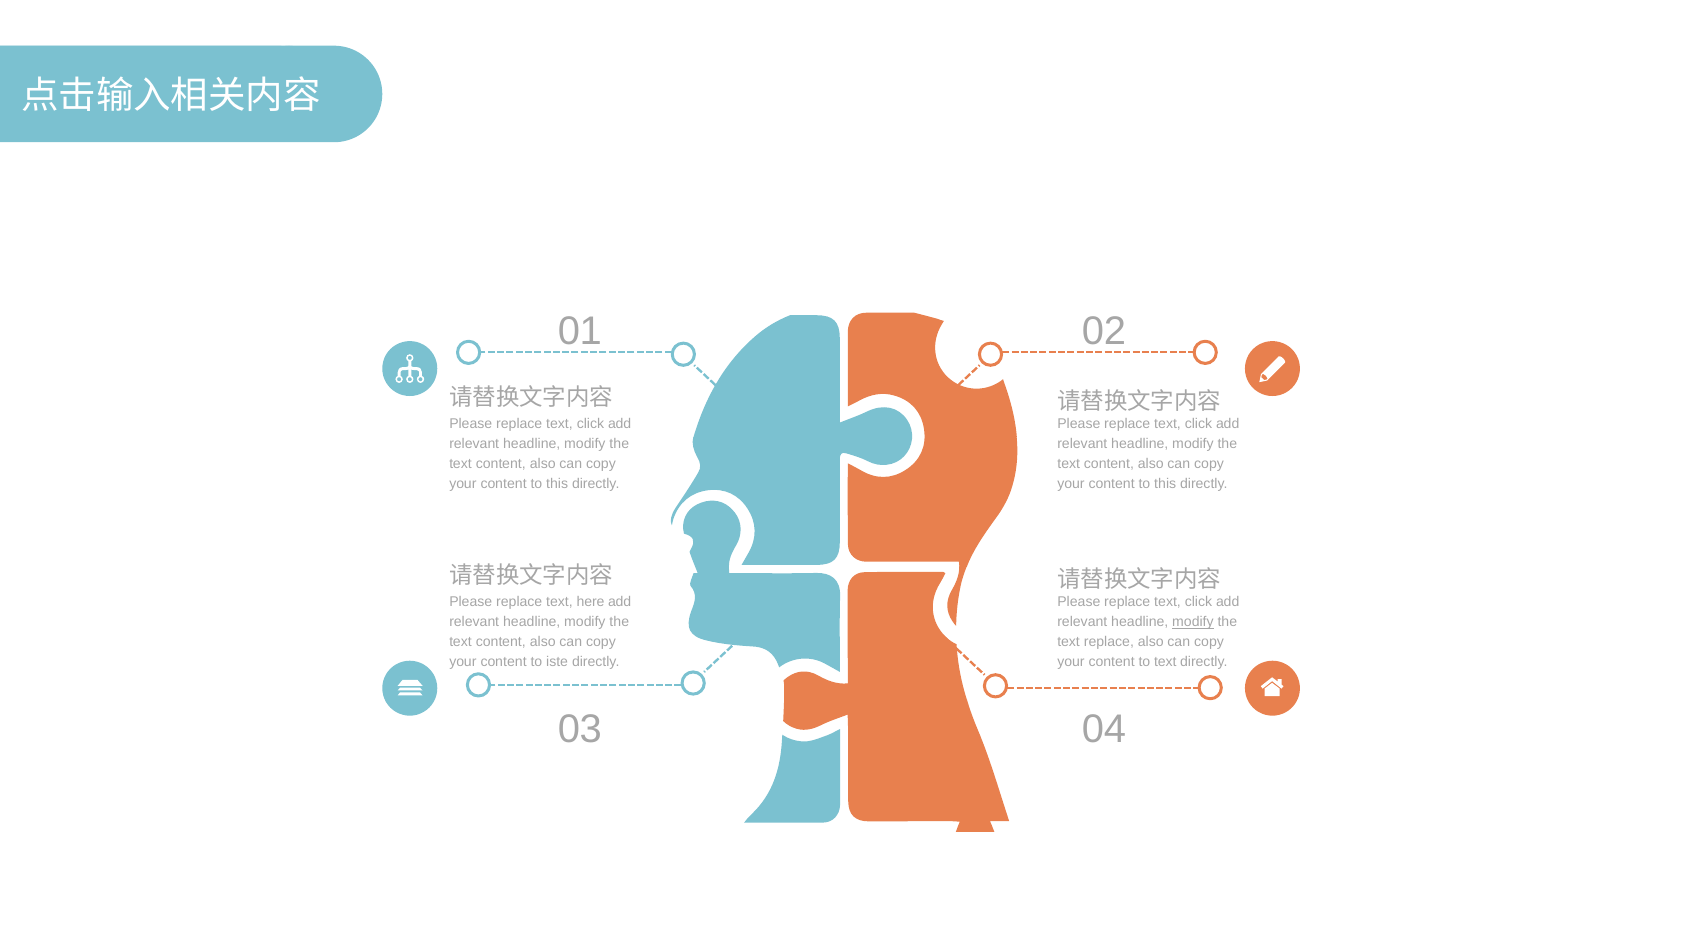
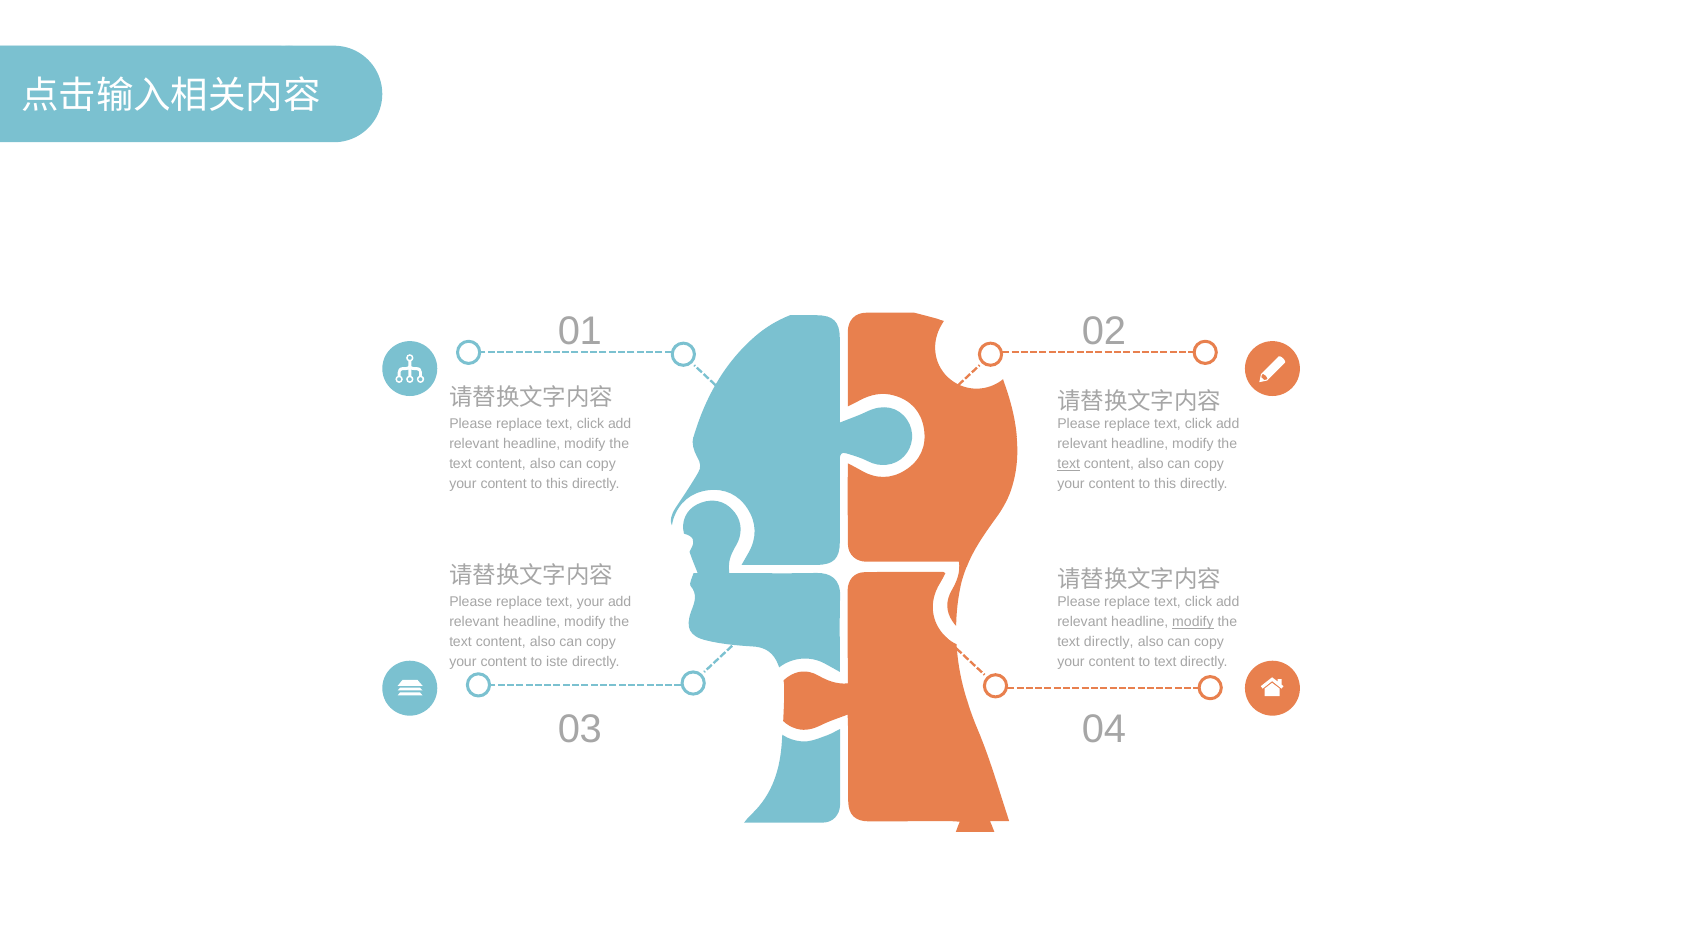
text underline: none -> present (1069, 464)
text here: here -> your (590, 602)
replace: replace -> directly (1109, 642)
